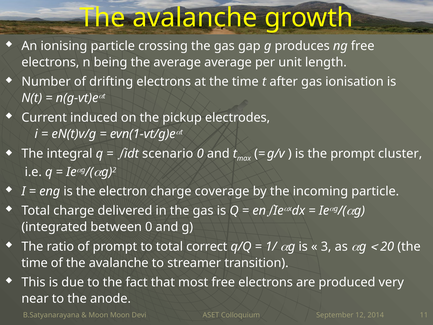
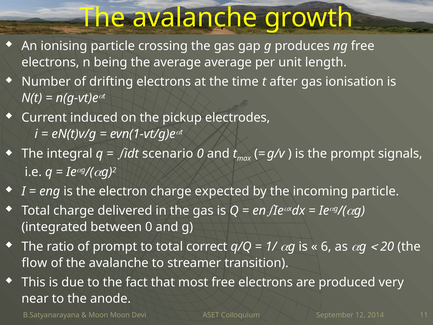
cluster: cluster -> signals (400, 153)
coverage: coverage -> expected (222, 191)
3: 3 -> 6 (326, 246)
time: time -> flow (34, 263)
